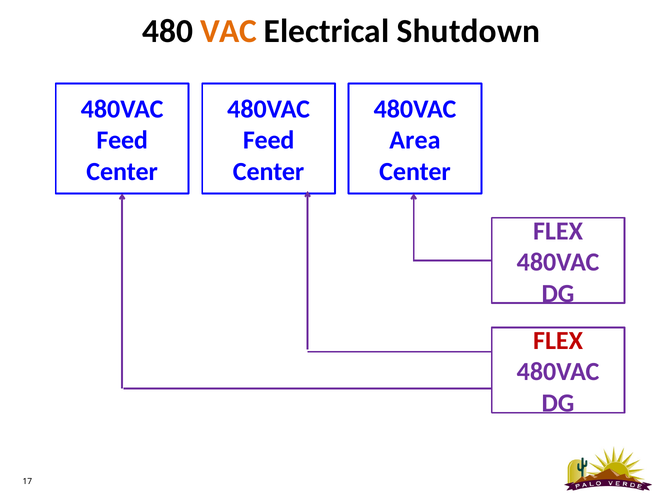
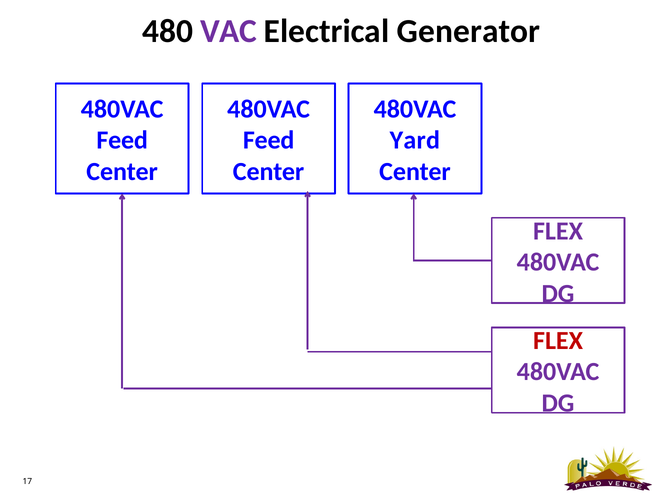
VAC colour: orange -> purple (229, 31)
Shutdown: Shutdown -> Generator (468, 31)
Area: Area -> Yard (415, 140)
